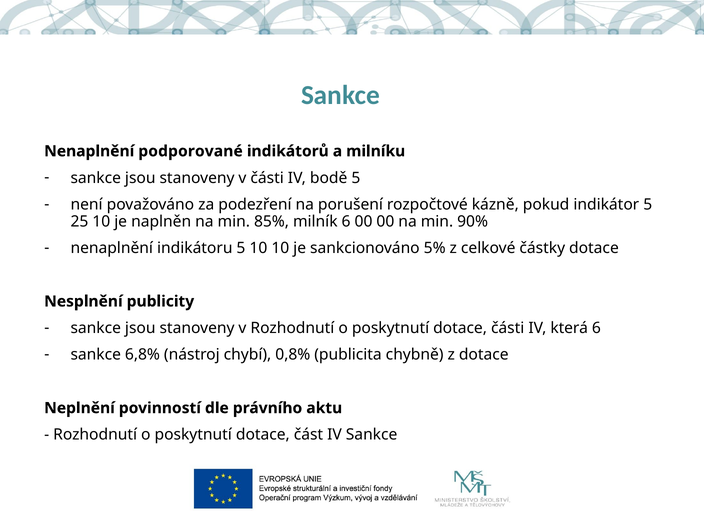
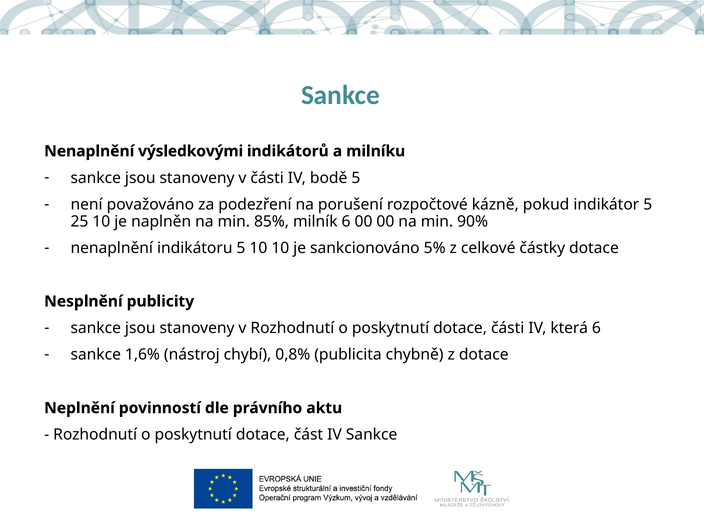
podporované: podporované -> výsledkovými (191, 151)
6,8%: 6,8% -> 1,6% (142, 355)
